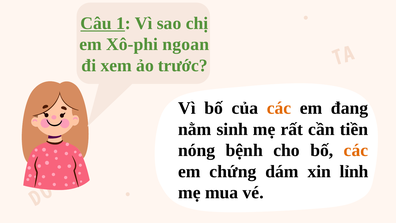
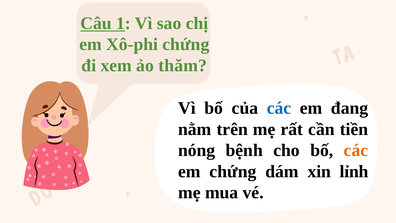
Xô-phi ngoan: ngoan -> chứng (186, 44)
trước: trước -> thăm (183, 65)
các colour: orange -> blue (279, 108)
sinh: sinh -> trên (232, 129)
